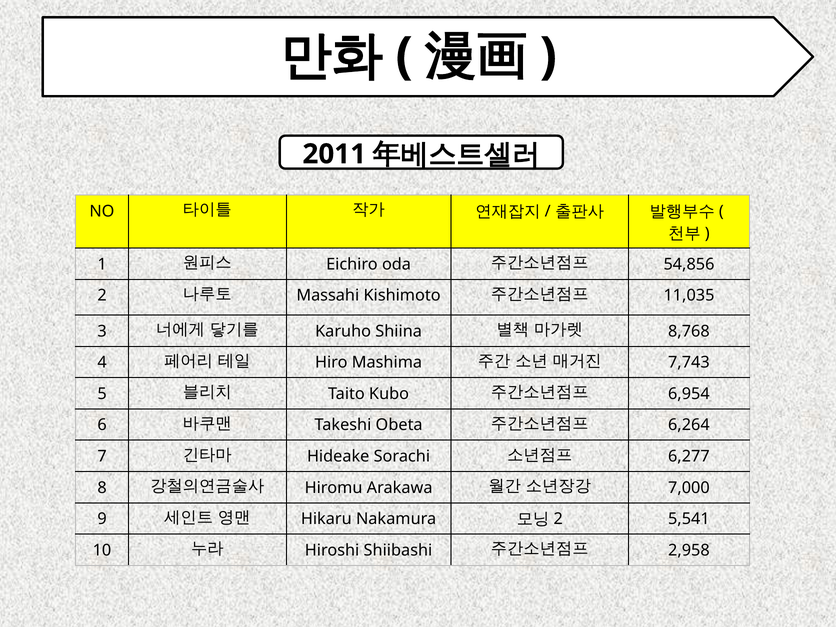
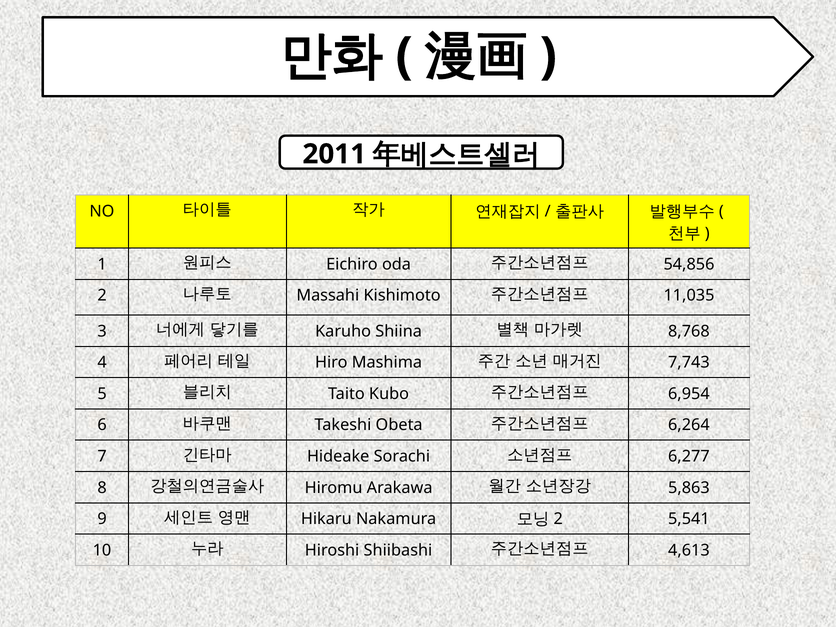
7,000: 7,000 -> 5,863 (689, 488)
2,958: 2,958 -> 4,613 (689, 550)
